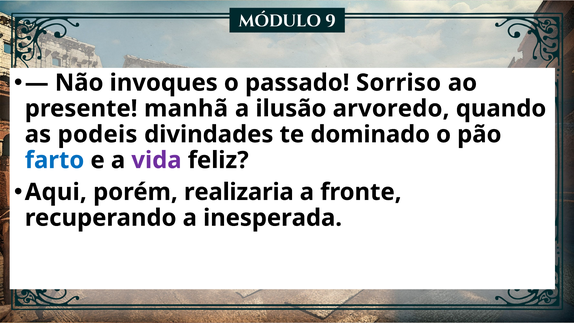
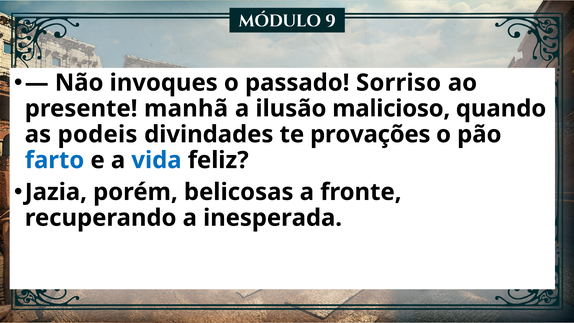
arvoredo: arvoredo -> malicioso (391, 109)
dominado: dominado -> provações (370, 134)
vida colour: purple -> blue (156, 160)
Aqui: Aqui -> Jazia (56, 192)
realizaria: realizaria -> belicosas (239, 192)
